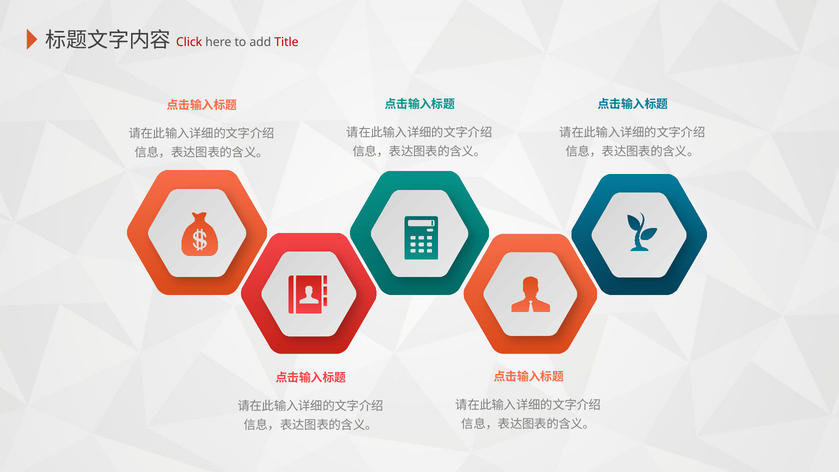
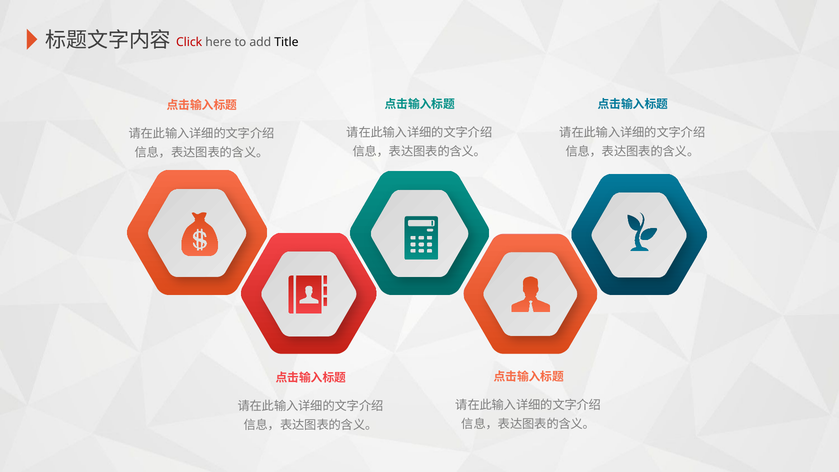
Title colour: red -> black (286, 42)
